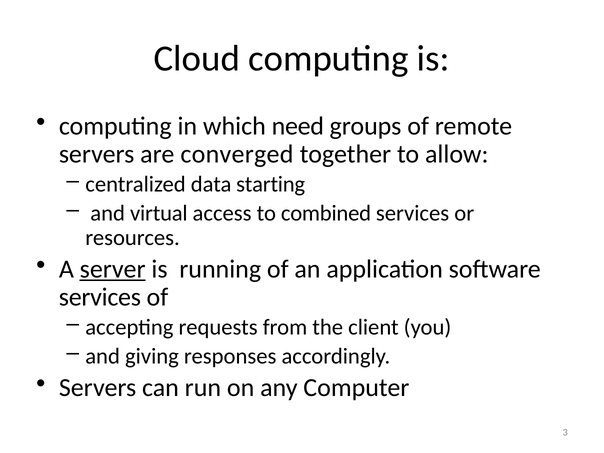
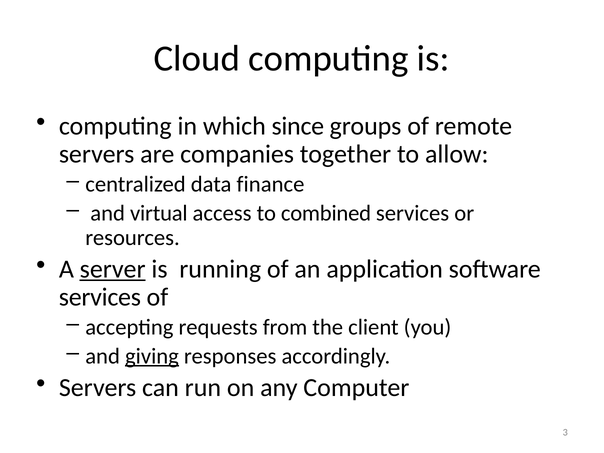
need: need -> since (298, 126)
converged: converged -> companies (237, 154)
starting: starting -> finance (271, 184)
giving underline: none -> present (152, 356)
